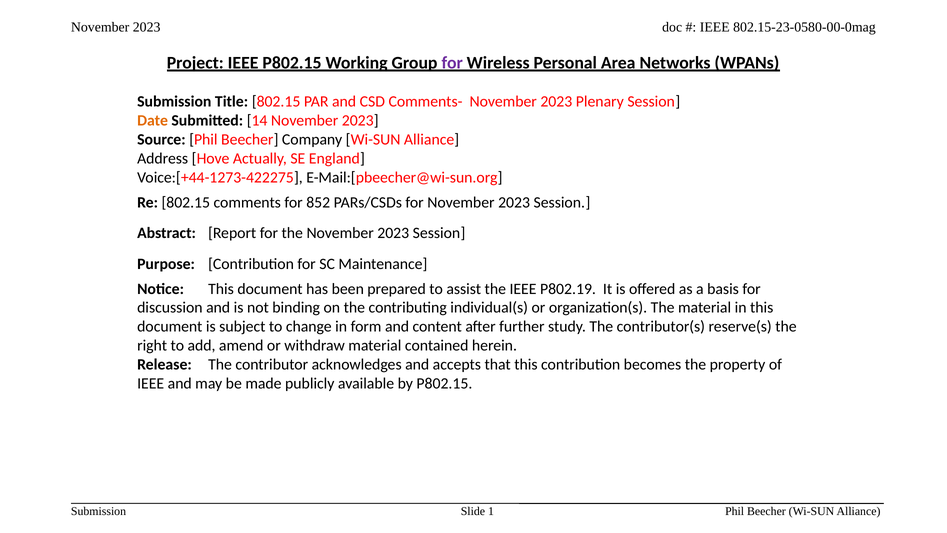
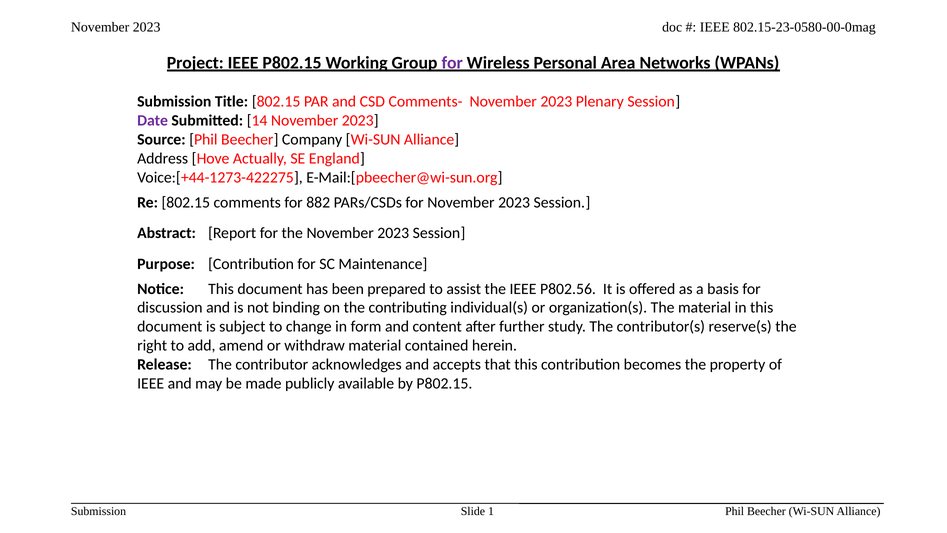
Date colour: orange -> purple (153, 121)
852: 852 -> 882 (318, 202)
P802.19: P802.19 -> P802.56 (568, 289)
